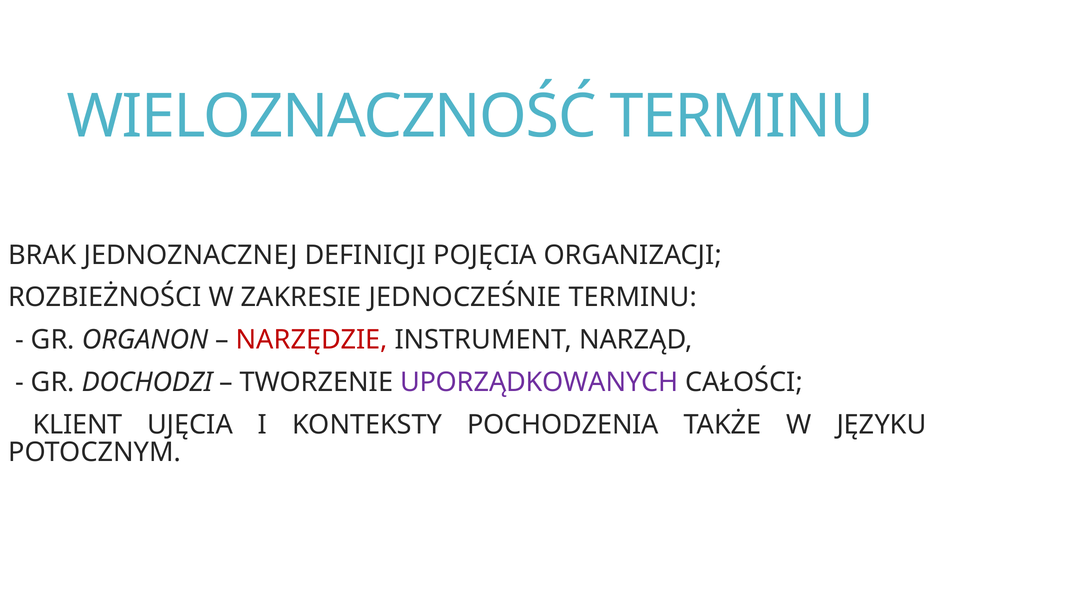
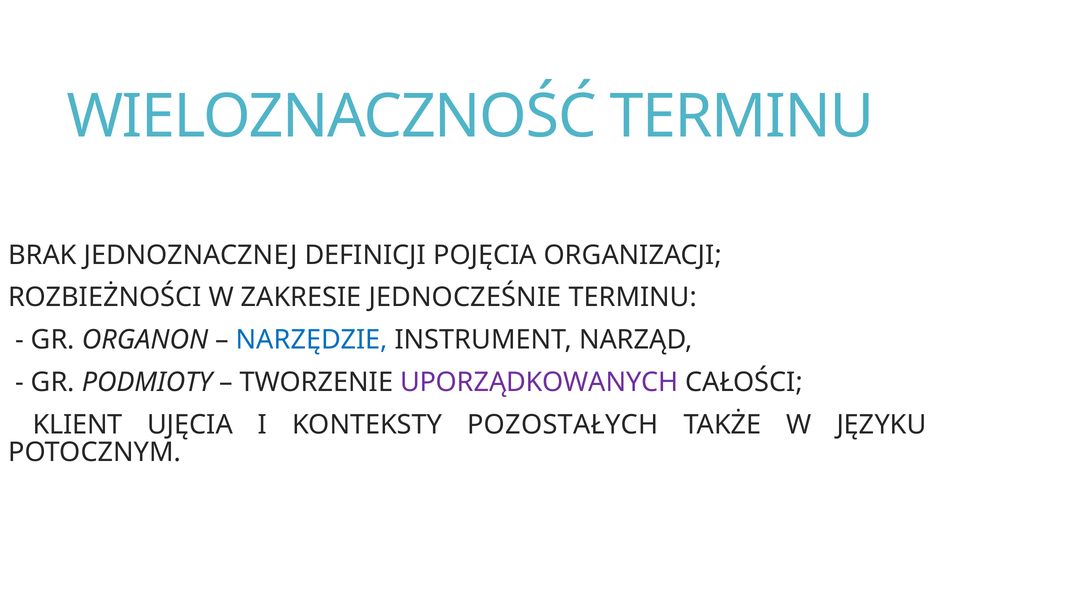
NARZĘDZIE colour: red -> blue (312, 340)
DOCHODZI: DOCHODZI -> PODMIOTY (147, 382)
POCHODZENIA: POCHODZENIA -> POZOSTAŁYCH (563, 424)
